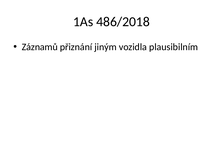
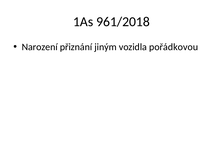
486/2018: 486/2018 -> 961/2018 (123, 22)
Záznamů: Záznamů -> Narození (40, 47)
plausibilním: plausibilním -> pořádkovou (174, 47)
